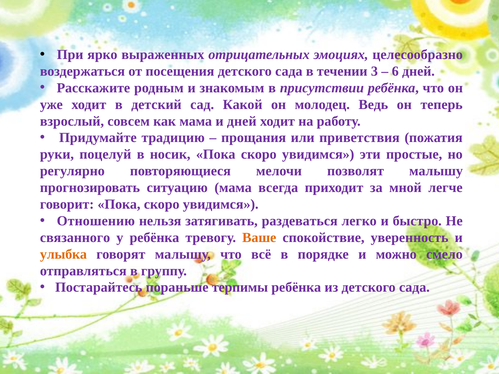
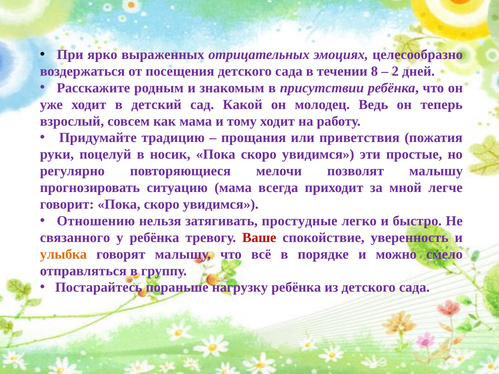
3: 3 -> 8 (374, 71)
6: 6 -> 2 (395, 71)
и дней: дней -> тому (242, 121)
раздеваться: раздеваться -> простудные (300, 221)
Ваше colour: orange -> red (259, 238)
терпимы: терпимы -> нагрузку (240, 288)
